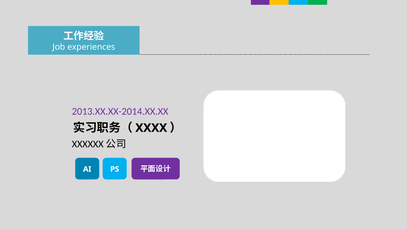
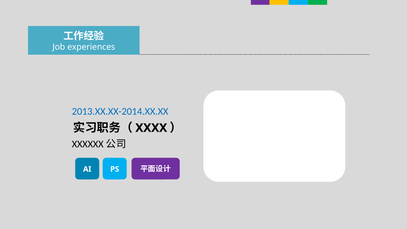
2013.XX.XX-2014.XX.XX colour: purple -> blue (120, 111)
